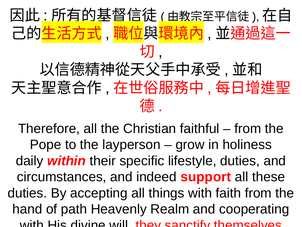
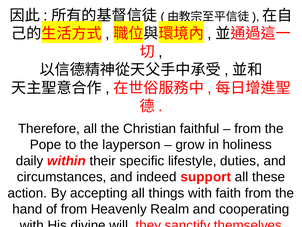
duties: duties -> action (27, 193)
of path: path -> from (74, 209)
